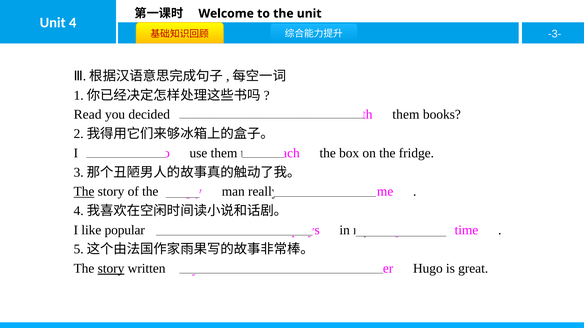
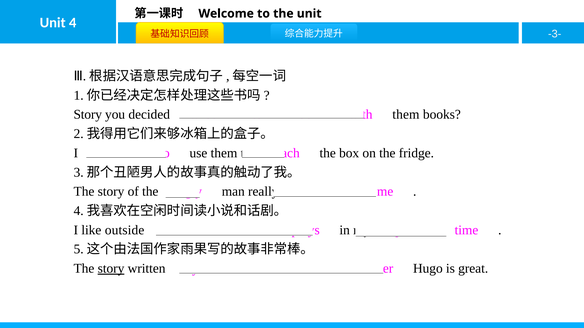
Read: Read -> Story (88, 115)
The underline: present -> none (84, 192)
popular: popular -> outside (125, 230)
